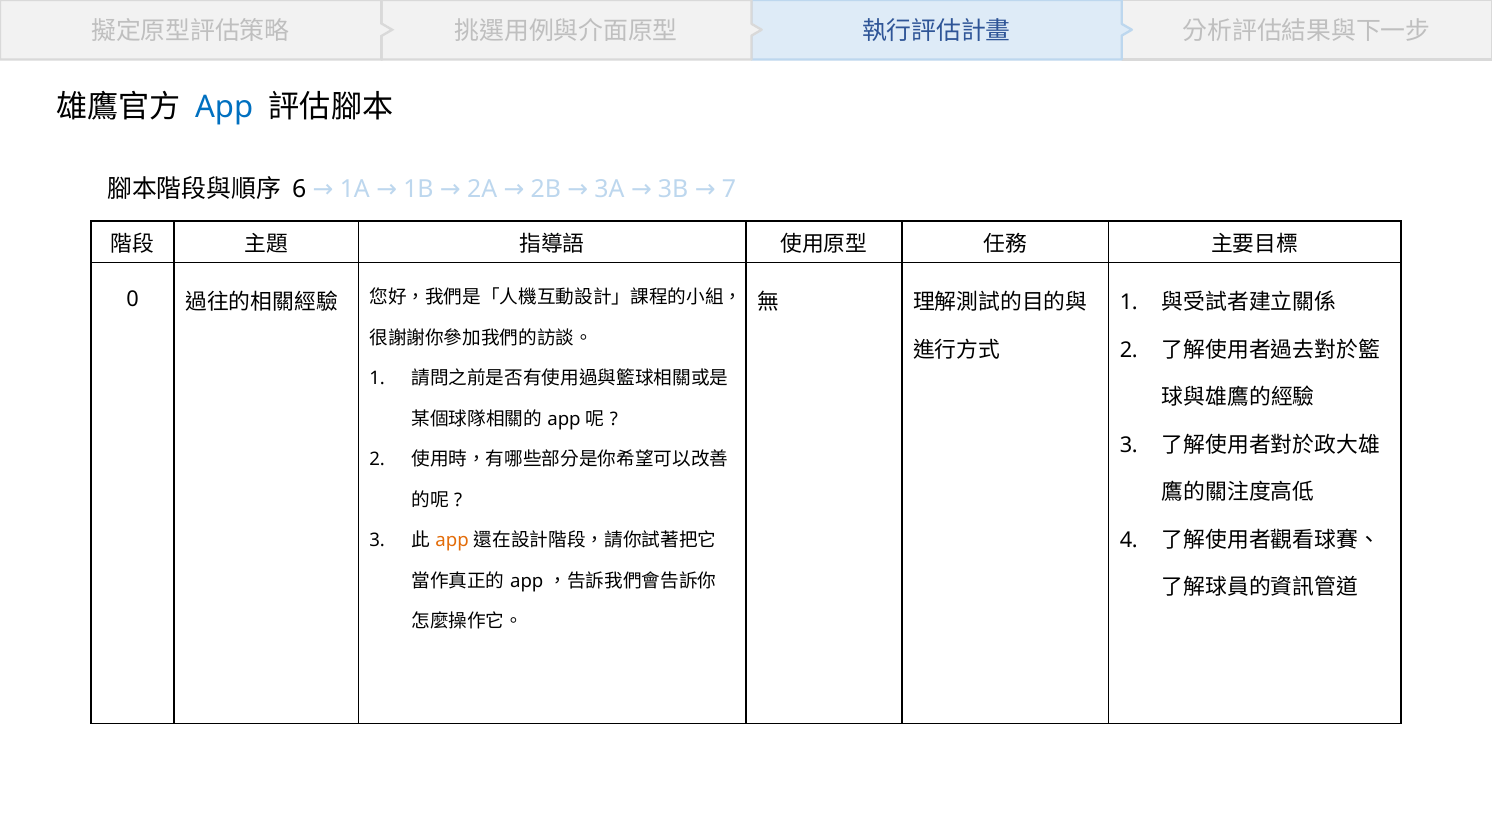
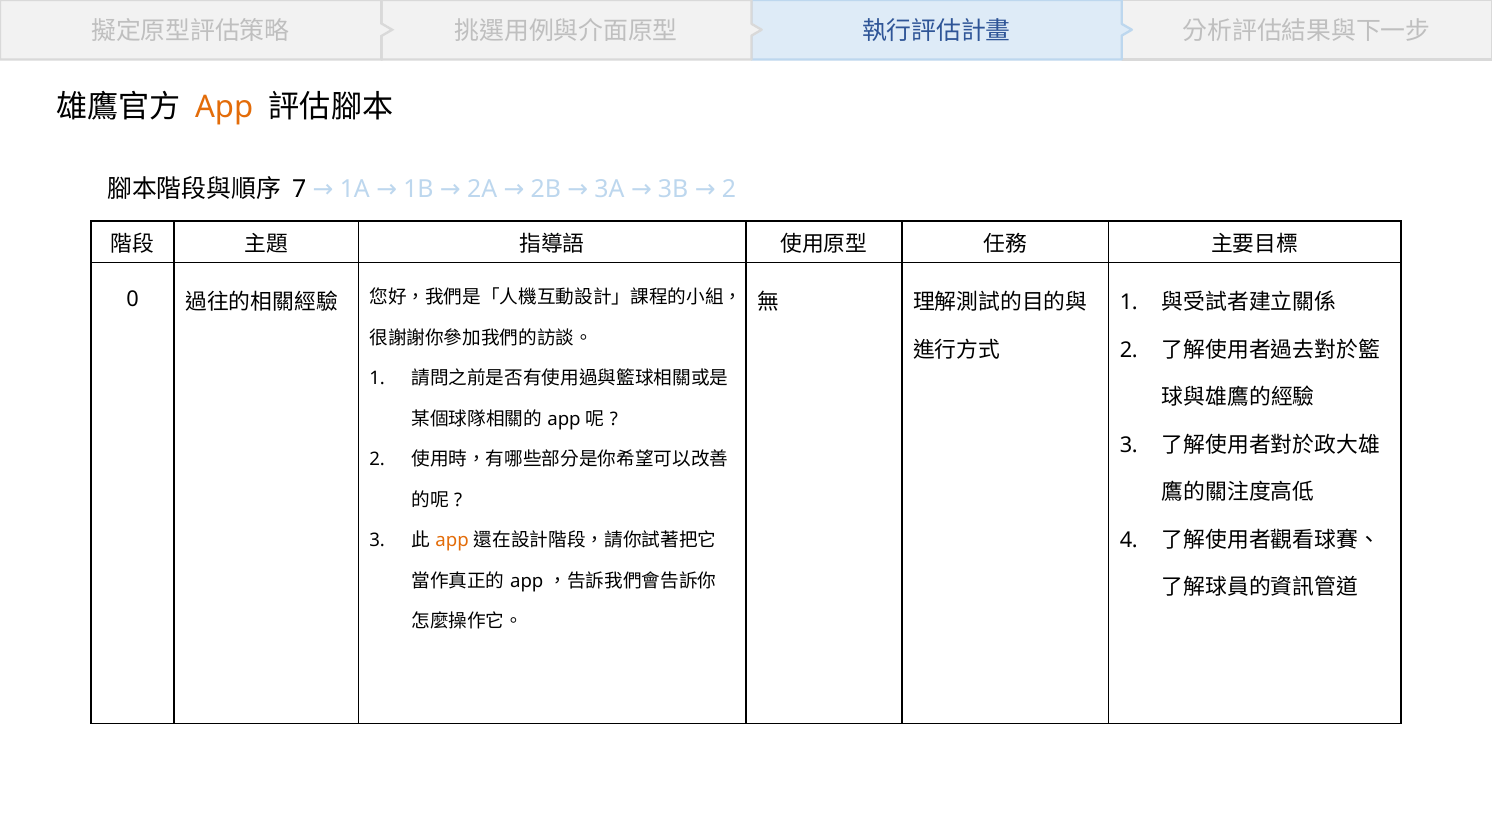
App colour: blue -> orange (224, 108)
6: 6 -> 7 (299, 189)
3B 7: 7 -> 2 (729, 189)
